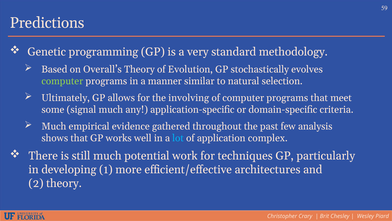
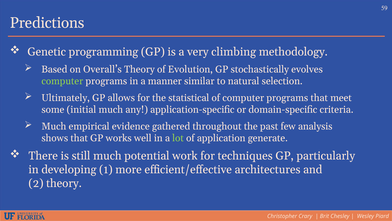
standard: standard -> climbing (234, 52)
involving: involving -> statistical (189, 98)
signal: signal -> initial (81, 109)
lot colour: light blue -> light green (178, 138)
complex: complex -> generate (268, 138)
